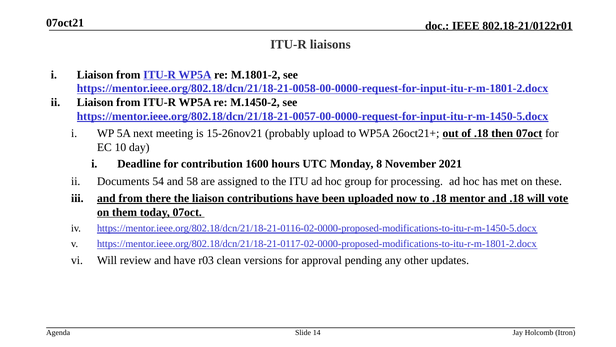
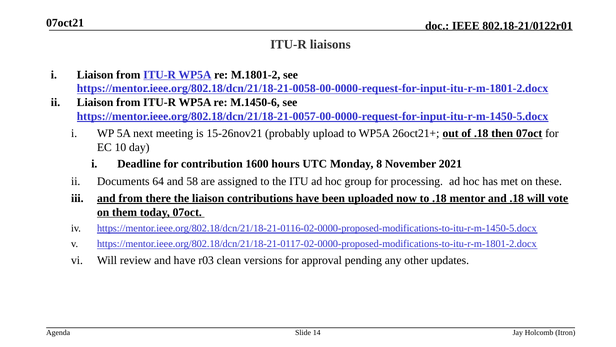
M.1450-2: M.1450-2 -> M.1450-6 (255, 102)
54: 54 -> 64 (158, 181)
